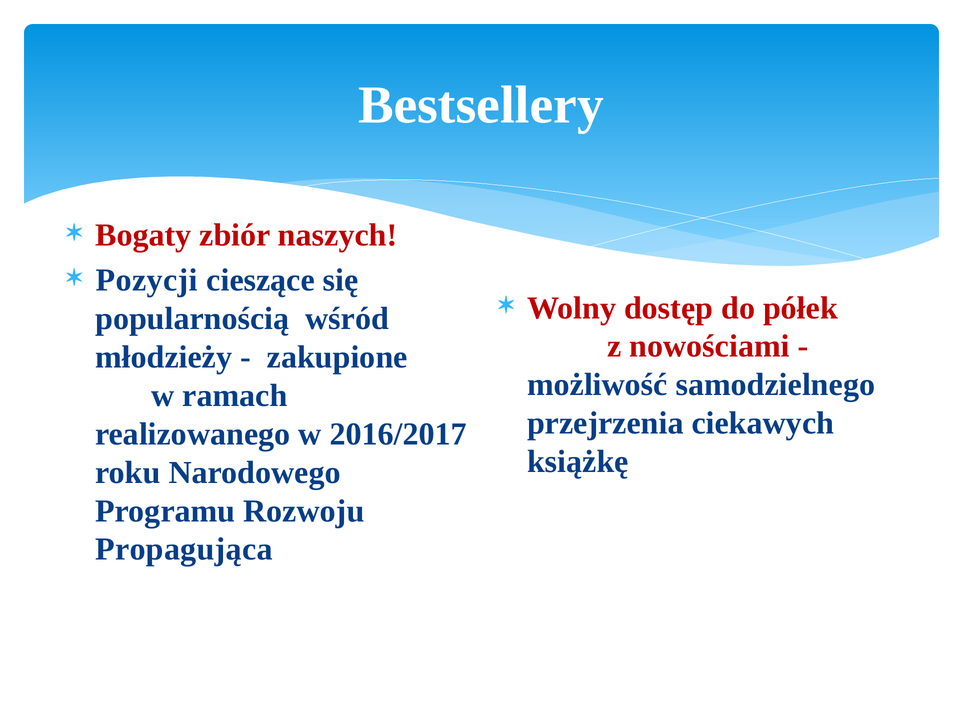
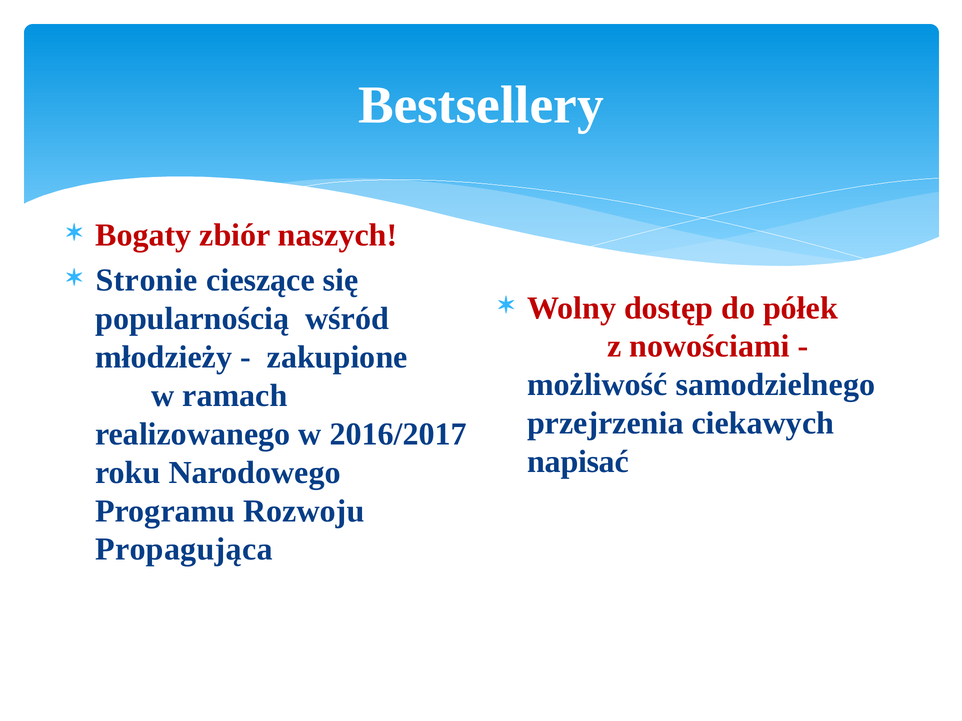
Pozycji: Pozycji -> Stronie (147, 280)
książkę: książkę -> napisać (578, 462)
